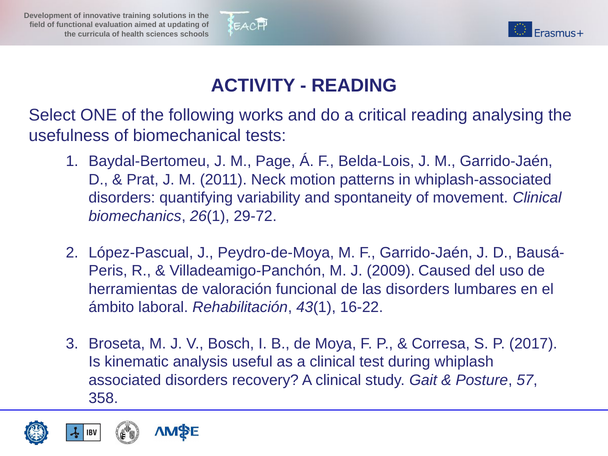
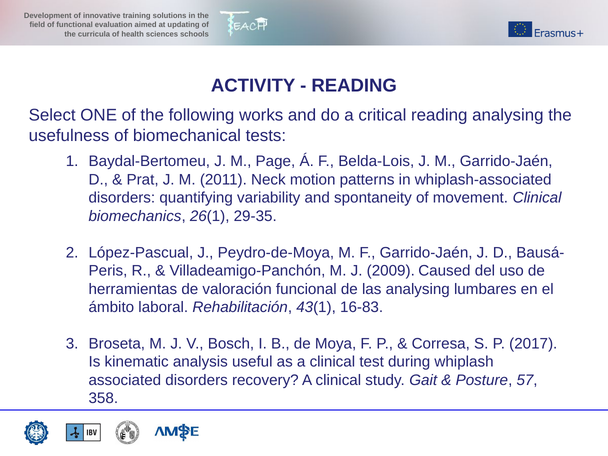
29-72: 29-72 -> 29-35 (255, 216)
las disorders: disorders -> analysing (418, 289)
16-22: 16-22 -> 16-83 (362, 307)
